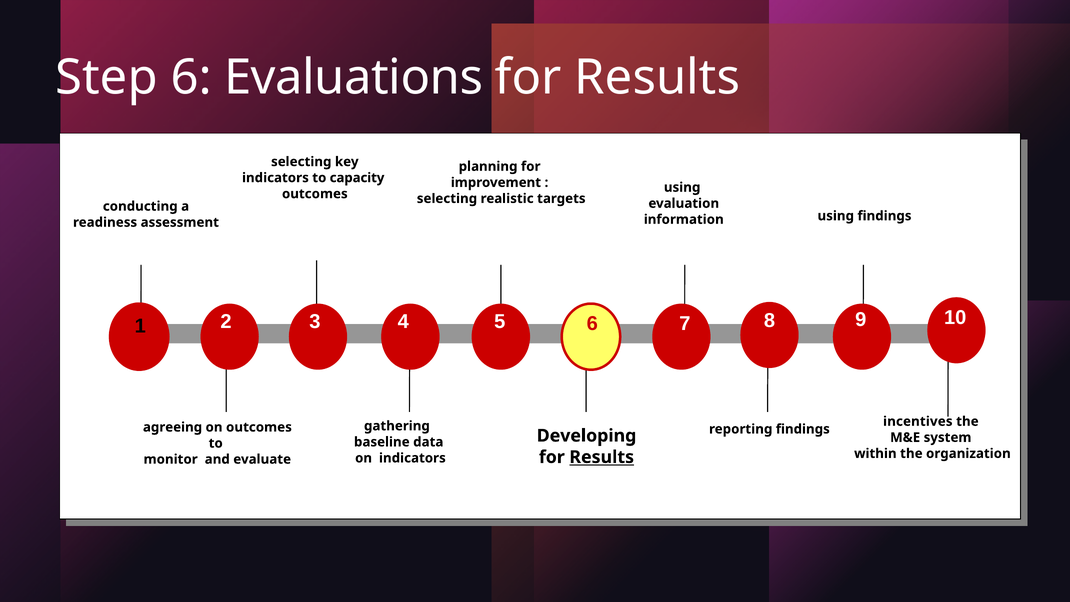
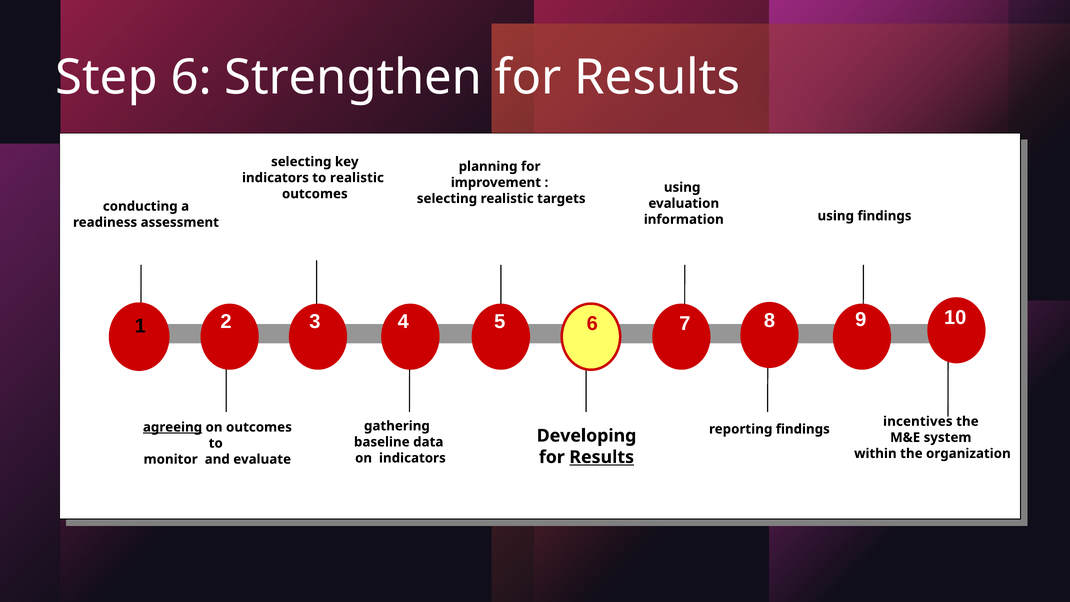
Evaluations: Evaluations -> Strengthen (353, 78)
to capacity: capacity -> realistic (357, 178)
agreeing underline: none -> present (173, 427)
